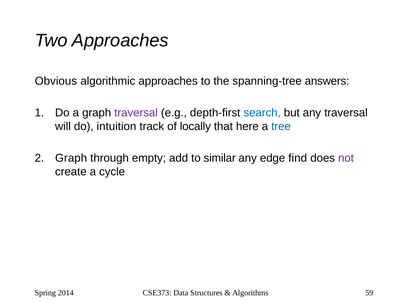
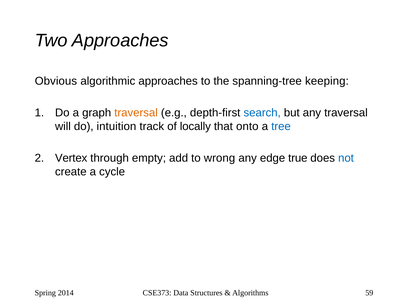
answers: answers -> keeping (327, 81)
traversal colour: purple -> orange (136, 113)
here: here -> onto (247, 126)
Graph: Graph -> Vertex (71, 158)
similar: similar -> wrong (220, 158)
find: find -> true (298, 158)
not colour: purple -> blue (346, 158)
